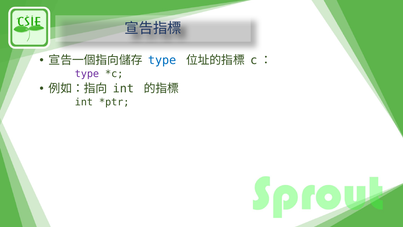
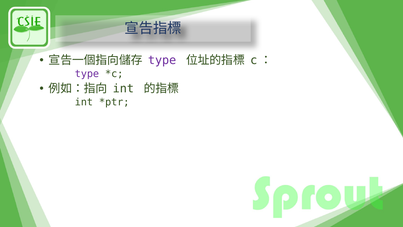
type colour: blue -> purple (162, 60)
